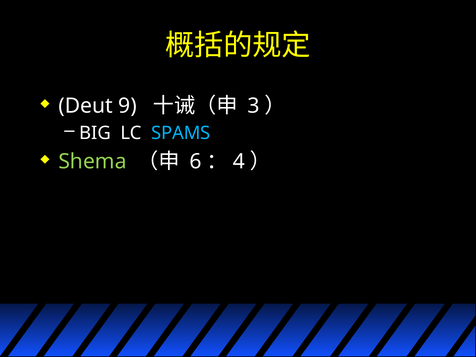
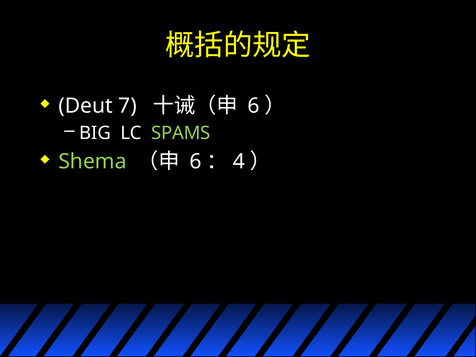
9: 9 -> 7 (128, 106)
3: 3 -> 6 (253, 106)
SPAMS colour: light blue -> light green (181, 133)
